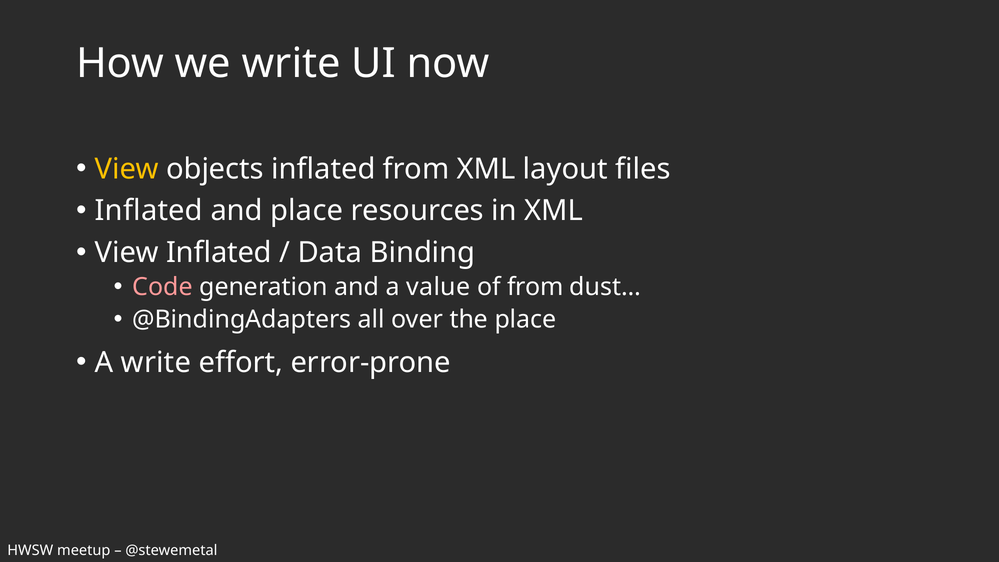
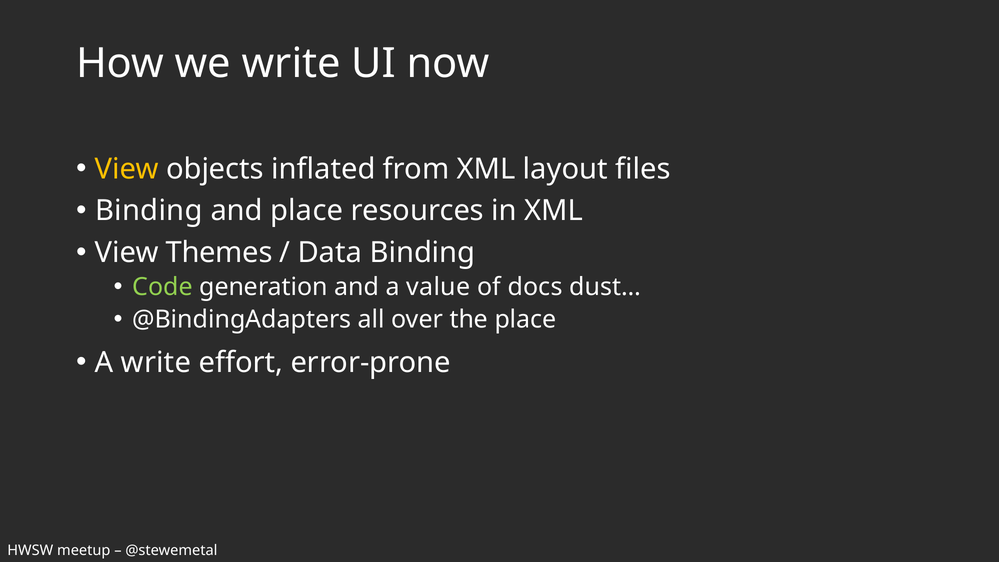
Inflated: Inflated -> Binding (149, 211)
View Inflated: Inflated -> Themes (219, 253)
Code colour: pink -> light green (163, 287)
of from: from -> docs (535, 287)
